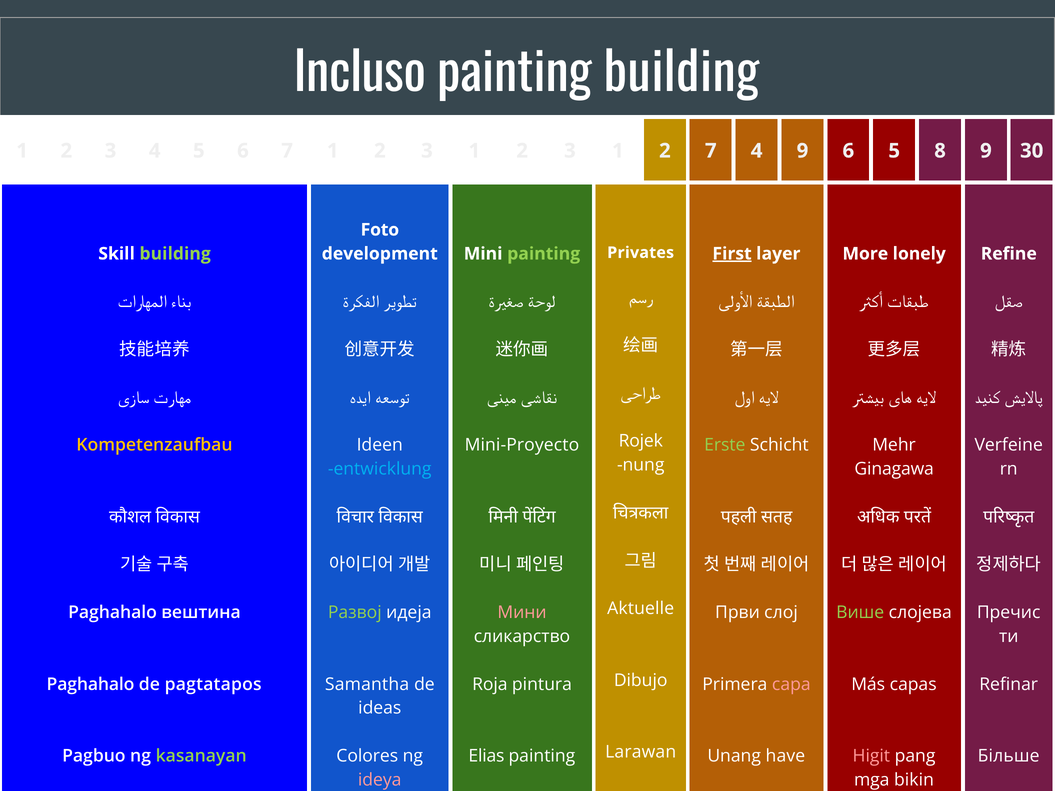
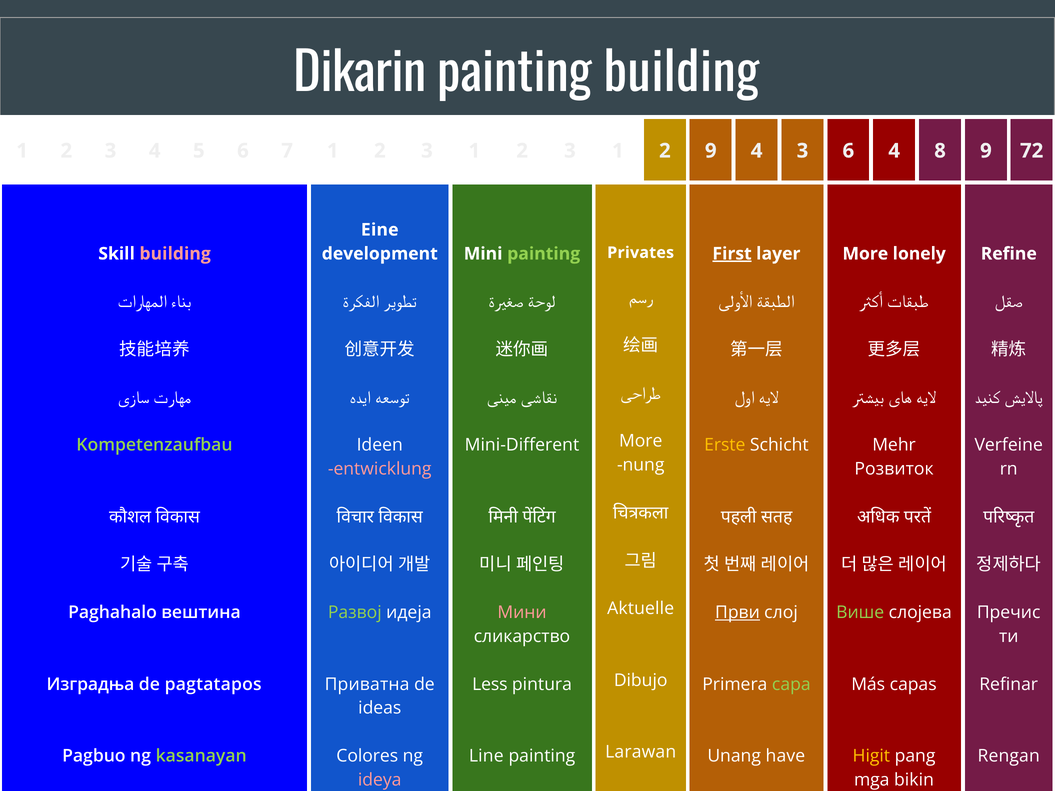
Incluso: Incluso -> Dikarin (360, 74)
2 7: 7 -> 9 (711, 151)
4 9: 9 -> 3 (802, 151)
6 5: 5 -> 4 (894, 151)
30: 30 -> 72 (1032, 151)
Foto: Foto -> Eine (380, 230)
building colour: light green -> pink (175, 254)
Rojek: Rojek -> More (641, 441)
Kompetenzaufbau colour: yellow -> light green (154, 445)
Mini-Proyecto: Mini-Proyecto -> Mini-Different (522, 445)
Erste colour: light green -> yellow (725, 445)
entwicklung colour: light blue -> pink (380, 469)
Ginagawa: Ginagawa -> Розвиток (894, 469)
Први underline: none -> present (737, 613)
Paghahalo: Paghahalo -> Изградња (90, 684)
Samantha: Samantha -> Приватна (367, 684)
Roja: Roja -> Less (490, 684)
capa colour: pink -> light green (791, 684)
Elias: Elias -> Line (486, 756)
Higit colour: pink -> yellow (871, 756)
Більше: Більше -> Rengan (1009, 756)
